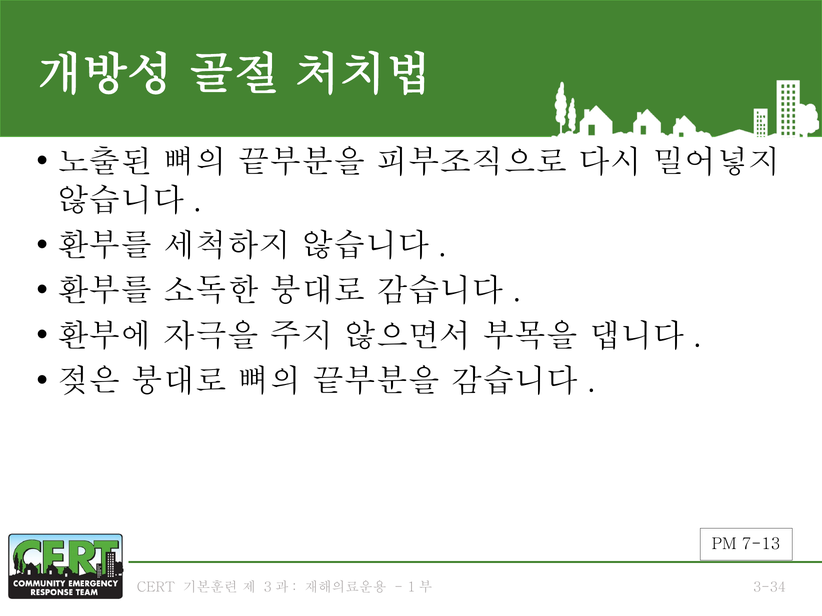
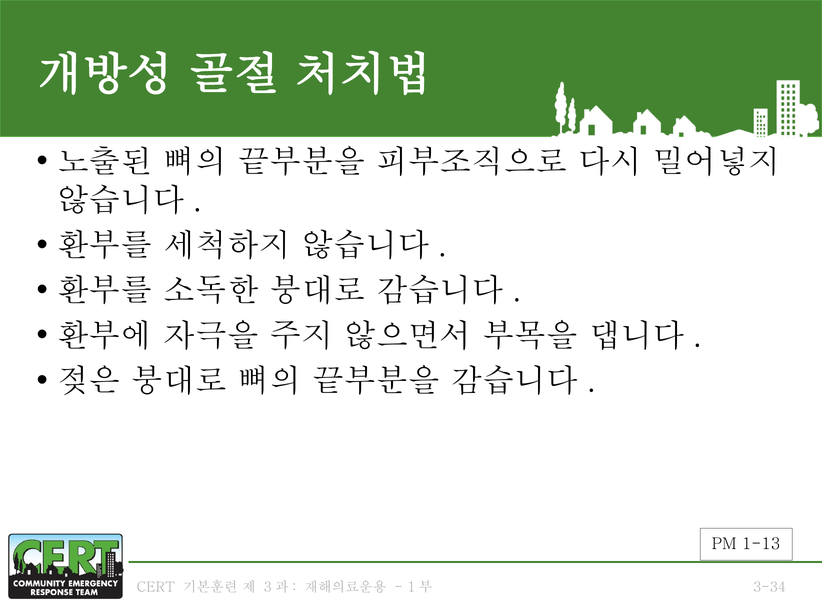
7-13: 7-13 -> 1-13 (761, 545)
